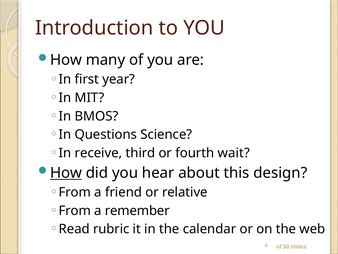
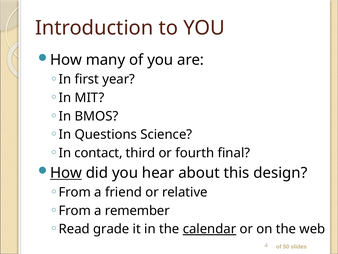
receive: receive -> contact (99, 153)
wait: wait -> final (234, 153)
rubric: rubric -> grade (111, 229)
calendar underline: none -> present (210, 229)
